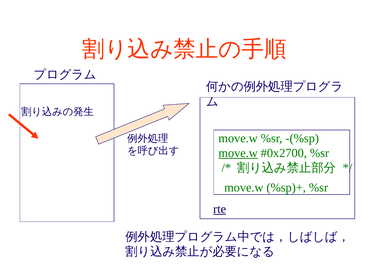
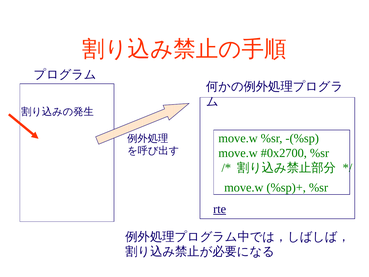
move.w underline: present -> none (238, 153)
